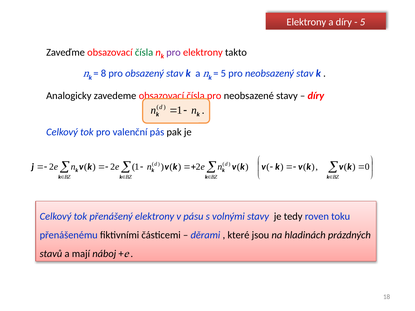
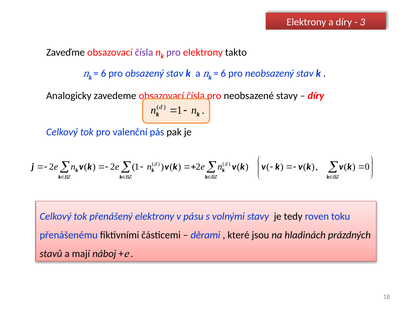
5: 5 -> 3 (362, 22)
čísla colour: green -> purple (144, 52)
8: 8 -> 6 (103, 74)
5: 5 -> 6 (223, 74)
